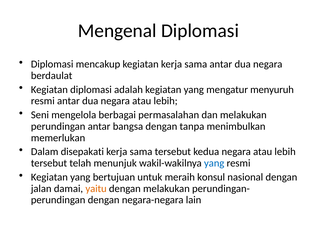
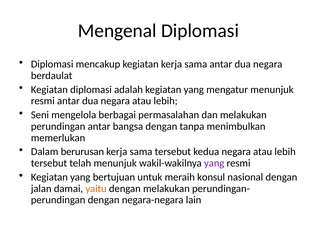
mengatur menyuruh: menyuruh -> menunjuk (272, 89)
disepakati: disepakati -> berurusan (82, 152)
yang colour: blue -> purple (214, 163)
